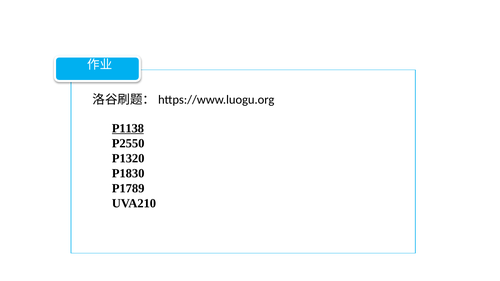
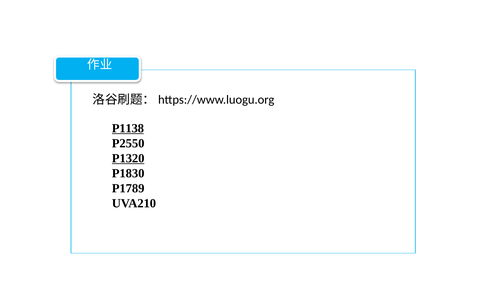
P1320 underline: none -> present (128, 159)
